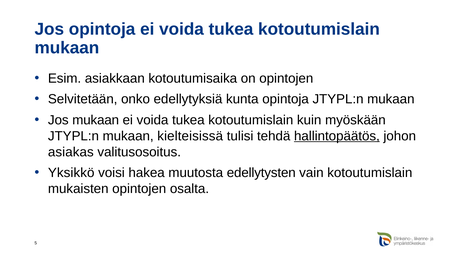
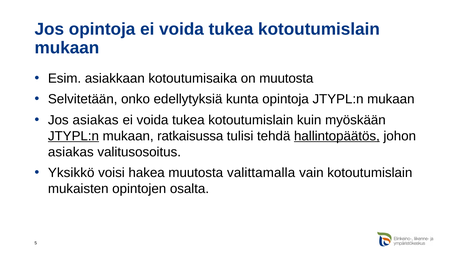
on opintojen: opintojen -> muutosta (286, 79)
Jos mukaan: mukaan -> asiakas (96, 120)
JTYPL:n underline: none -> present (73, 136)
kielteisissä: kielteisissä -> ratkaisussa (190, 136)
edellytysten: edellytysten -> valittamalla (261, 173)
